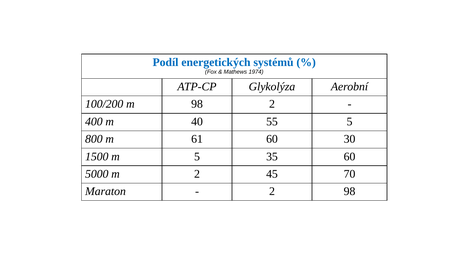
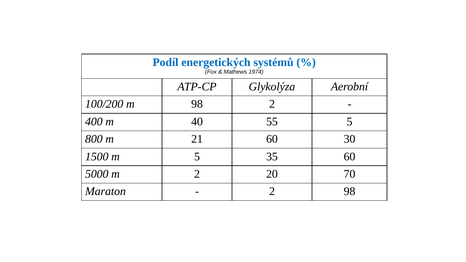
61: 61 -> 21 (197, 139)
45: 45 -> 20 (272, 174)
